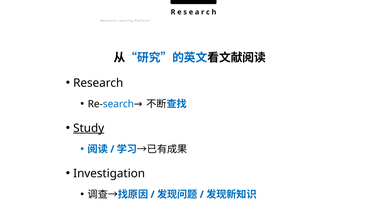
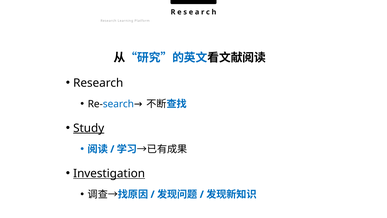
Investigation underline: none -> present (109, 173)
